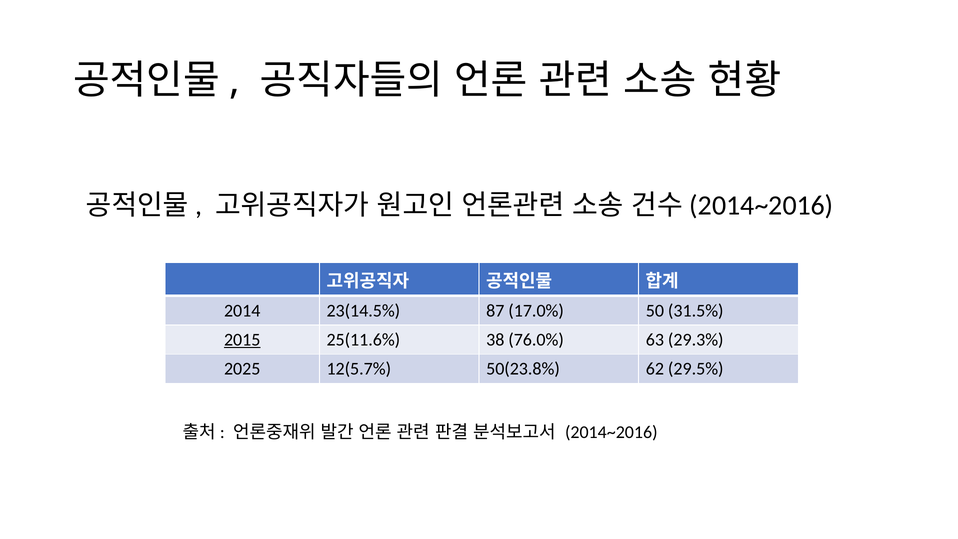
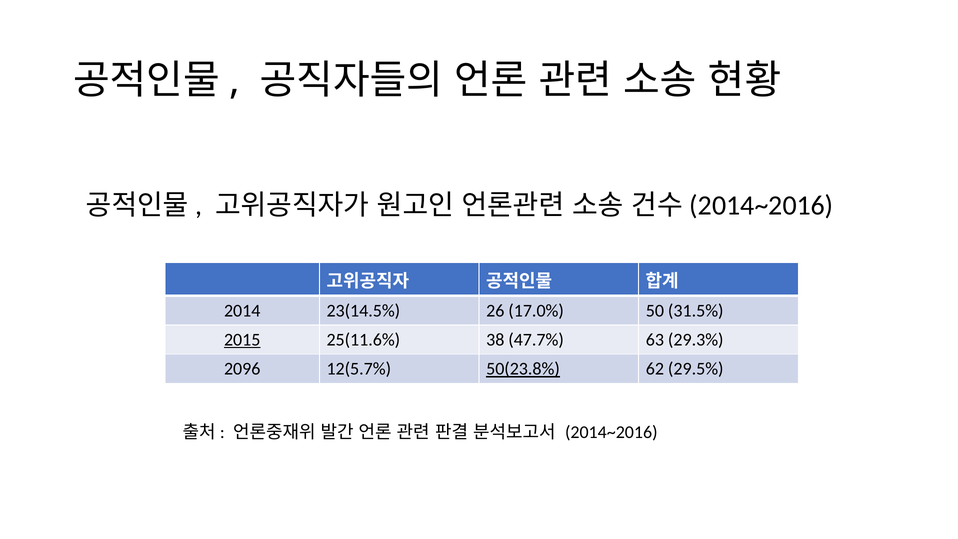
87: 87 -> 26 (495, 311)
76.0%: 76.0% -> 47.7% (536, 340)
2025: 2025 -> 2096 (242, 369)
50(23.8% underline: none -> present (523, 369)
